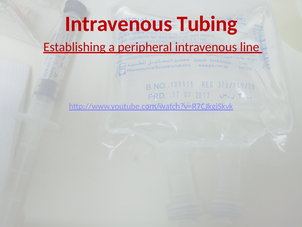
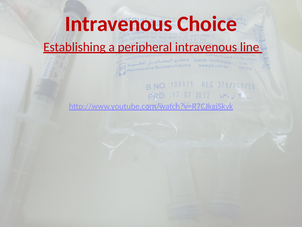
Tubing: Tubing -> Choice (207, 24)
